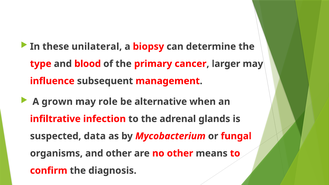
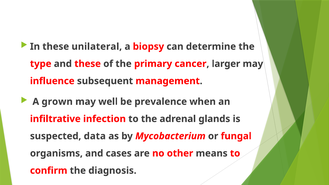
and blood: blood -> these (88, 64)
role: role -> well (108, 102)
alternative: alternative -> prevalence (161, 102)
and other: other -> cases (119, 153)
